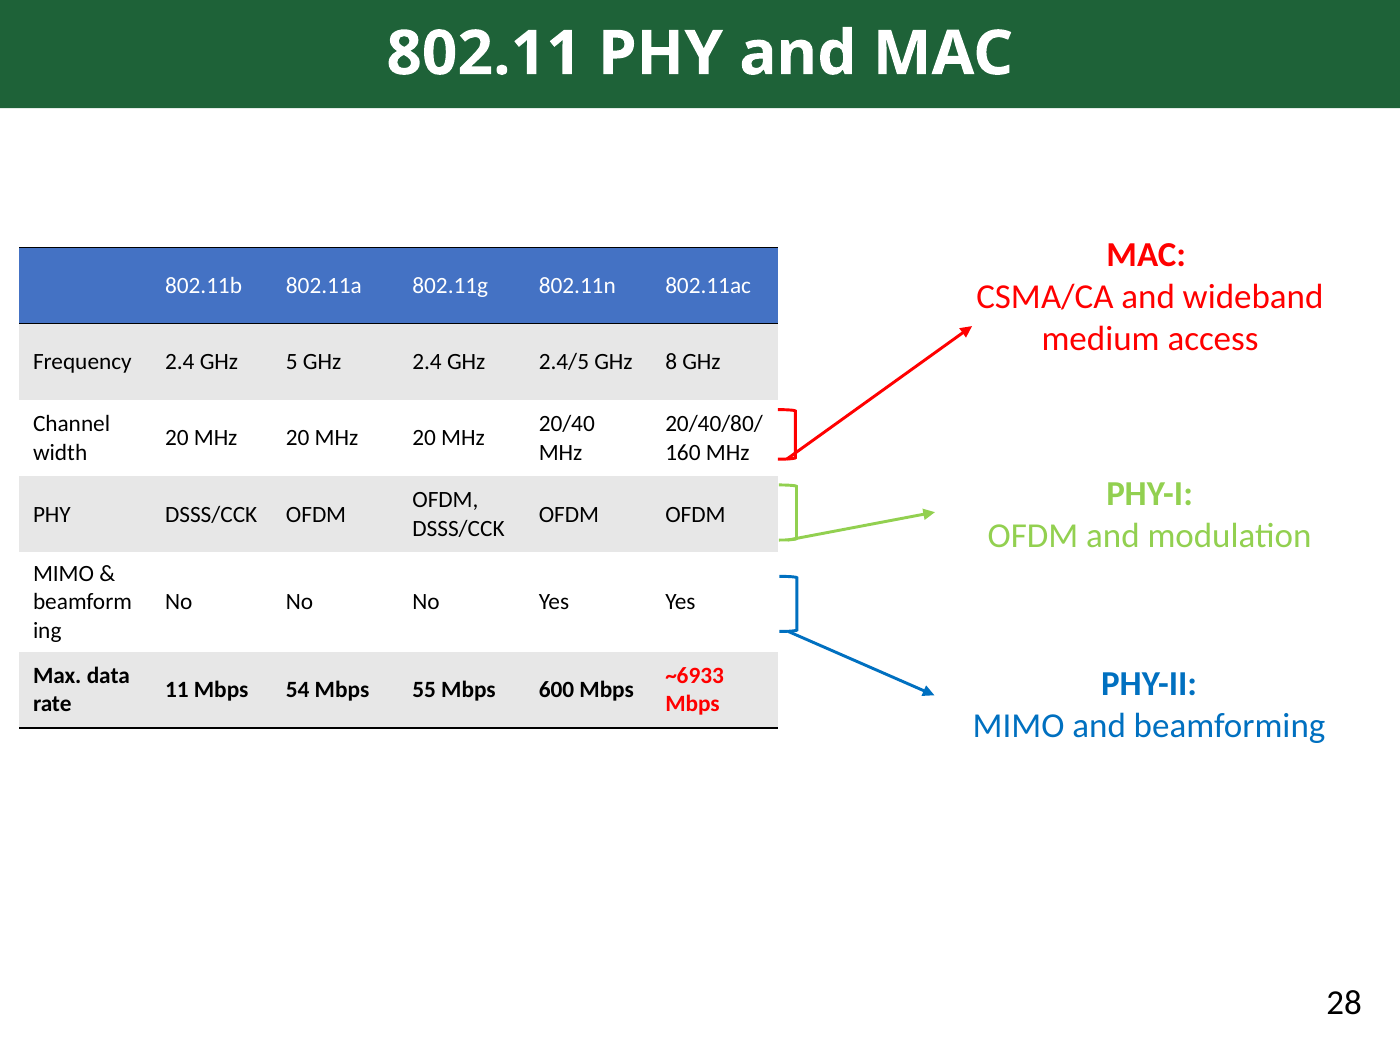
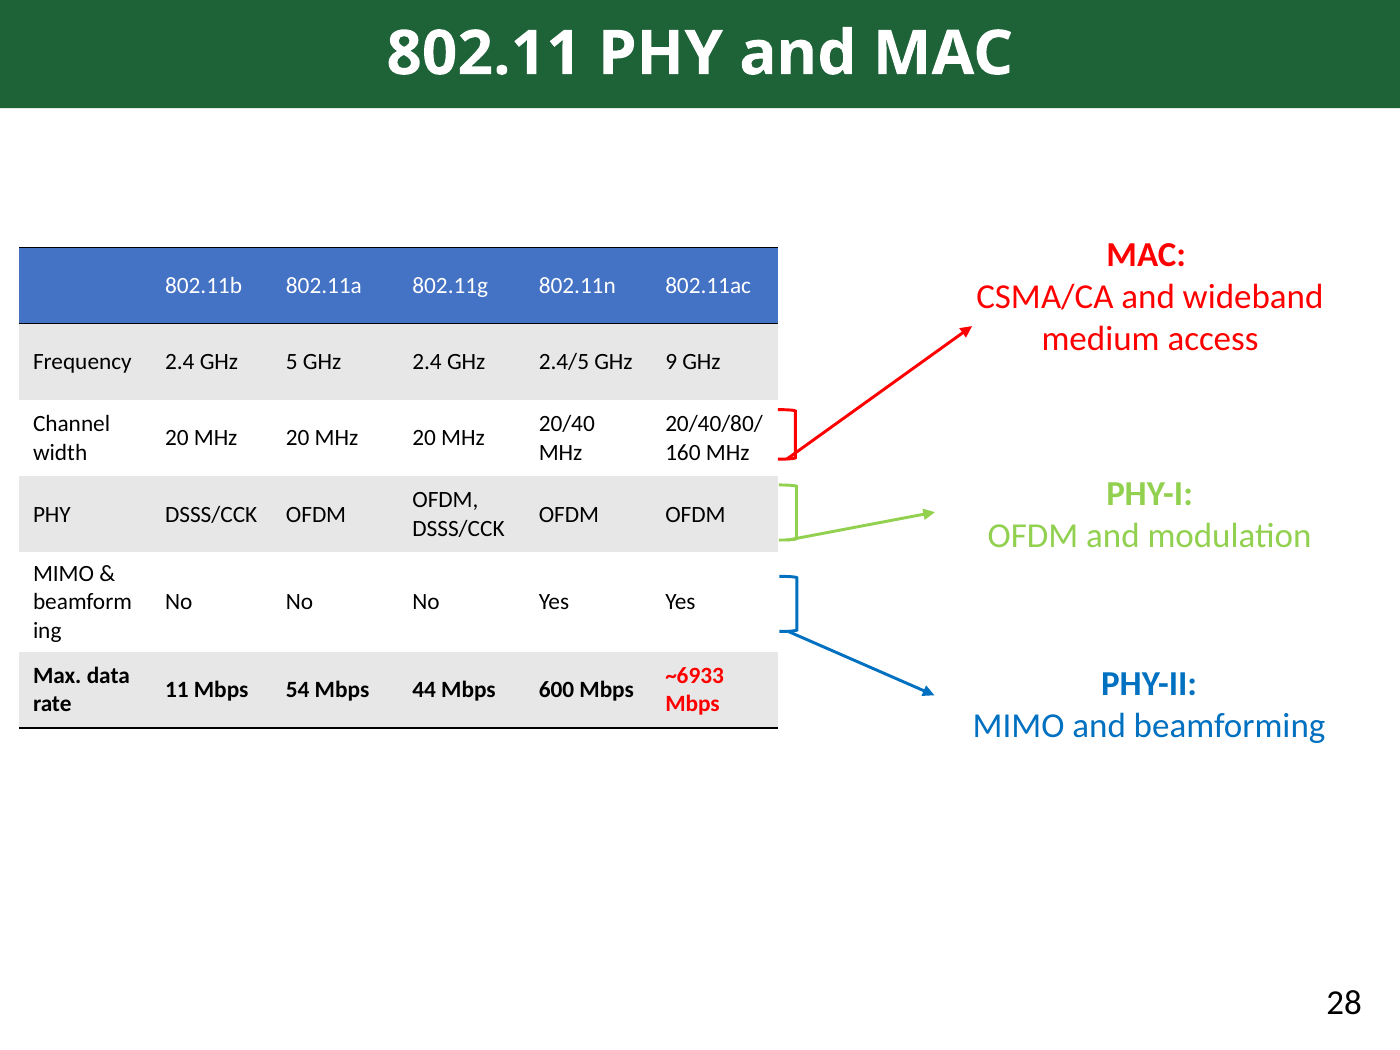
8: 8 -> 9 (671, 362)
55: 55 -> 44 (424, 690)
